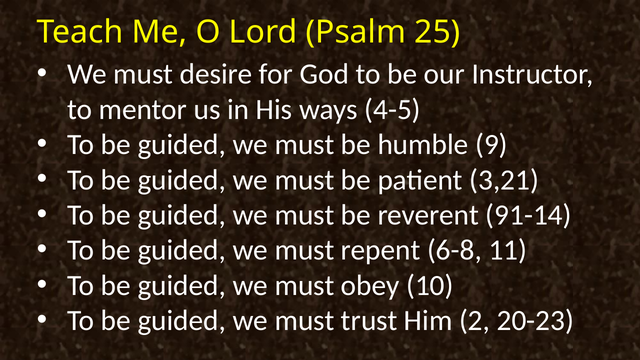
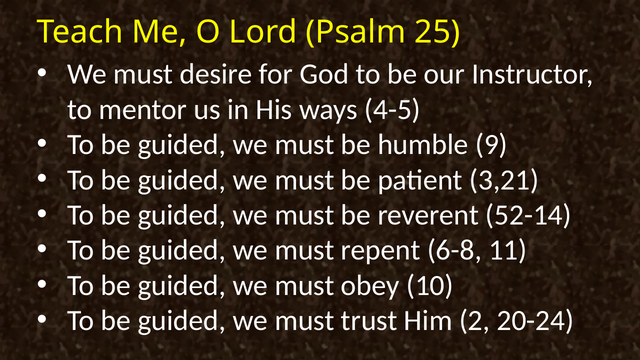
91-14: 91-14 -> 52-14 (529, 215)
20-23: 20-23 -> 20-24 (535, 321)
